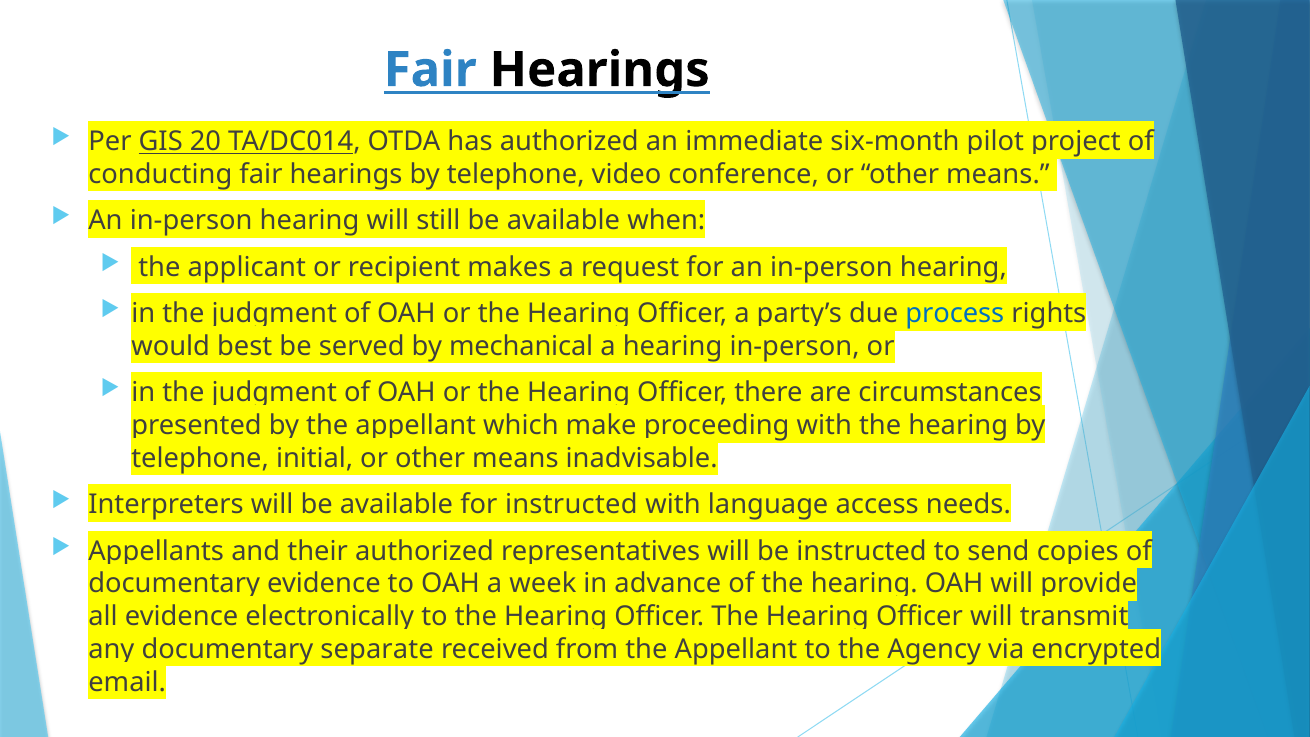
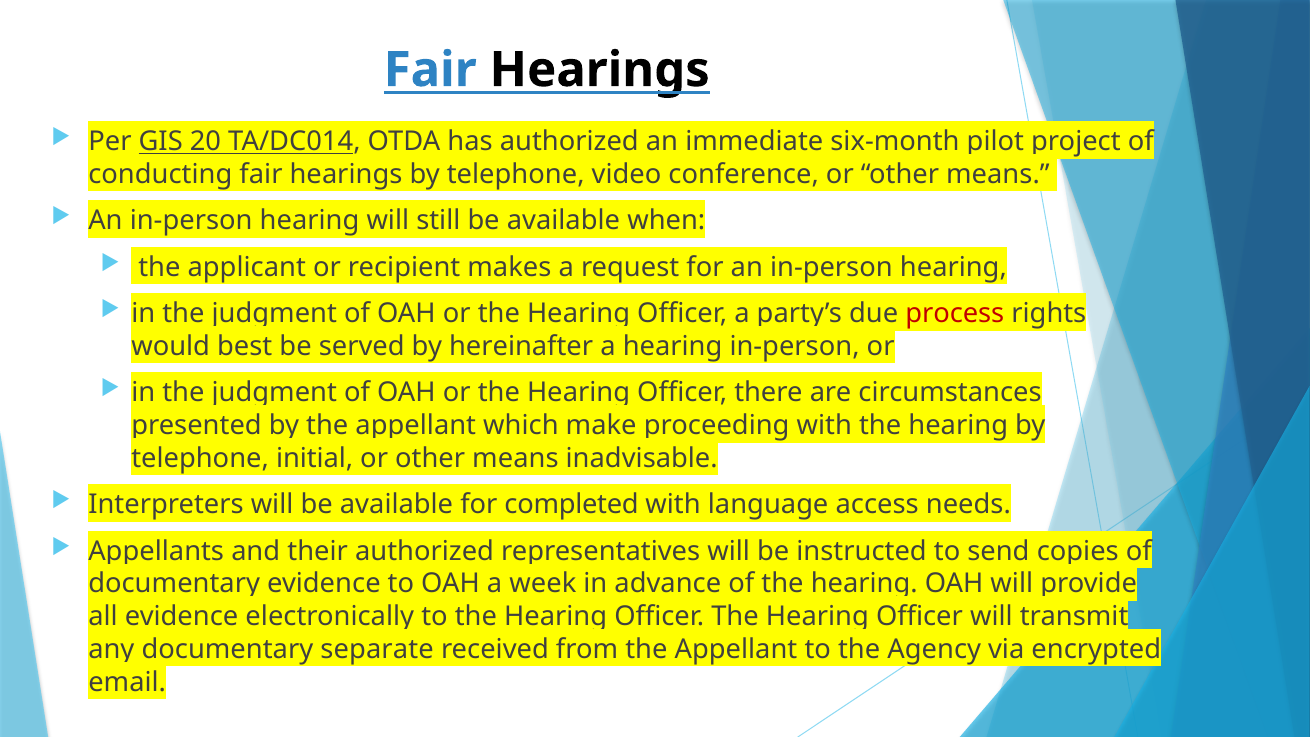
process colour: blue -> red (955, 313)
mechanical: mechanical -> hereinafter (521, 346)
for instructed: instructed -> completed (572, 505)
